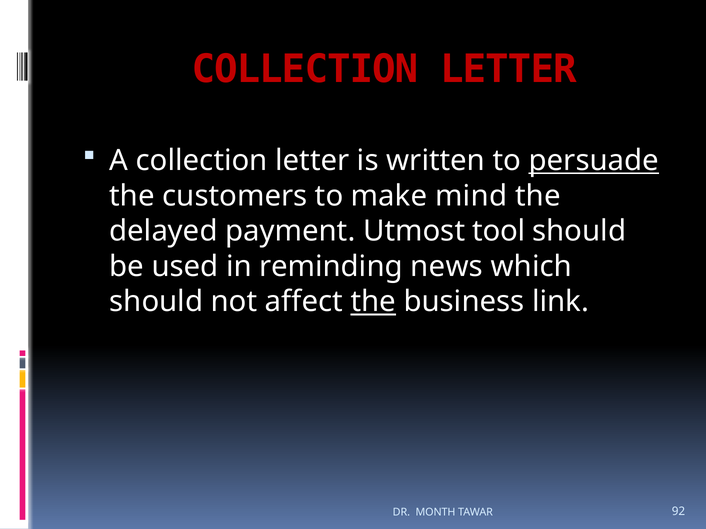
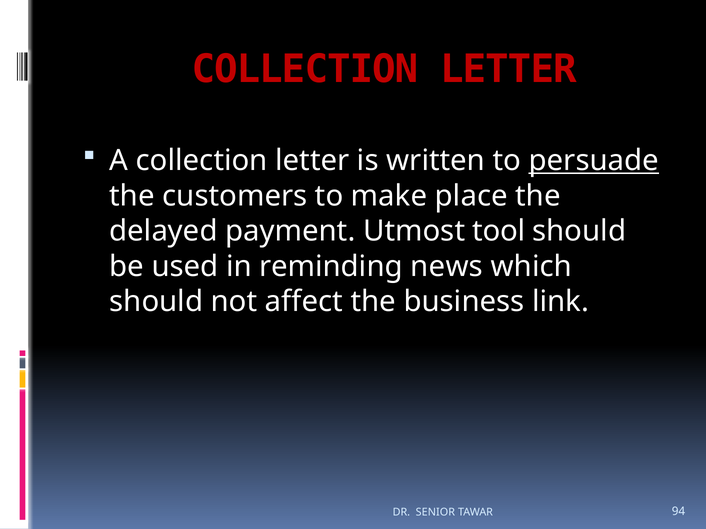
mind: mind -> place (471, 196)
the underline: present -> none (373, 302)
MONTH: MONTH -> SENIOR (435, 513)
92: 92 -> 94 (678, 512)
